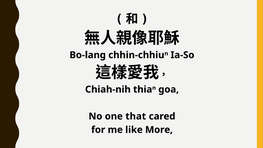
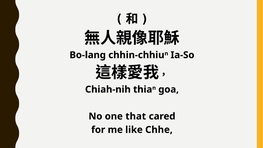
More: More -> Chhe (159, 130)
